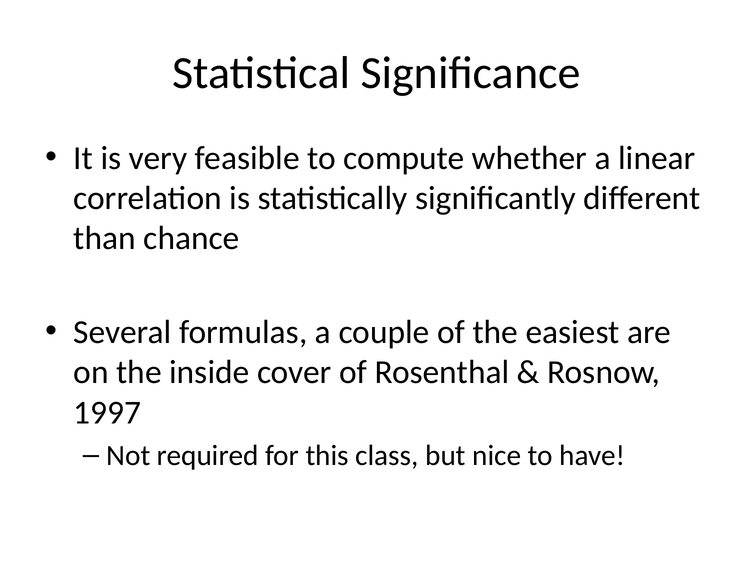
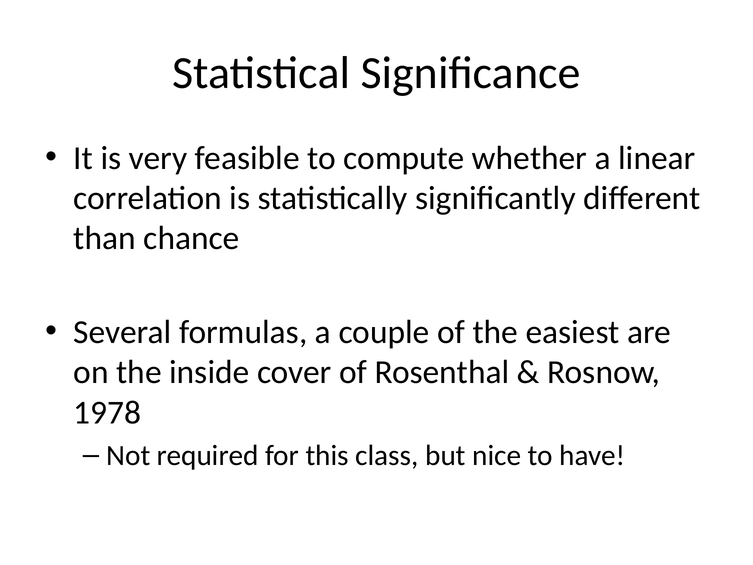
1997: 1997 -> 1978 (107, 412)
